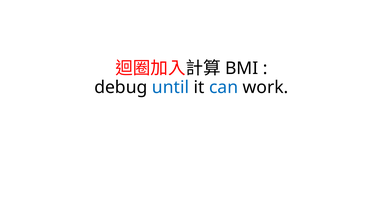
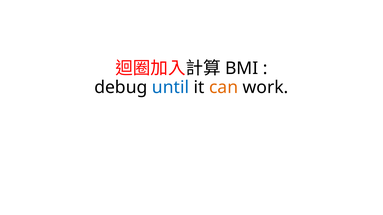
can colour: blue -> orange (224, 88)
